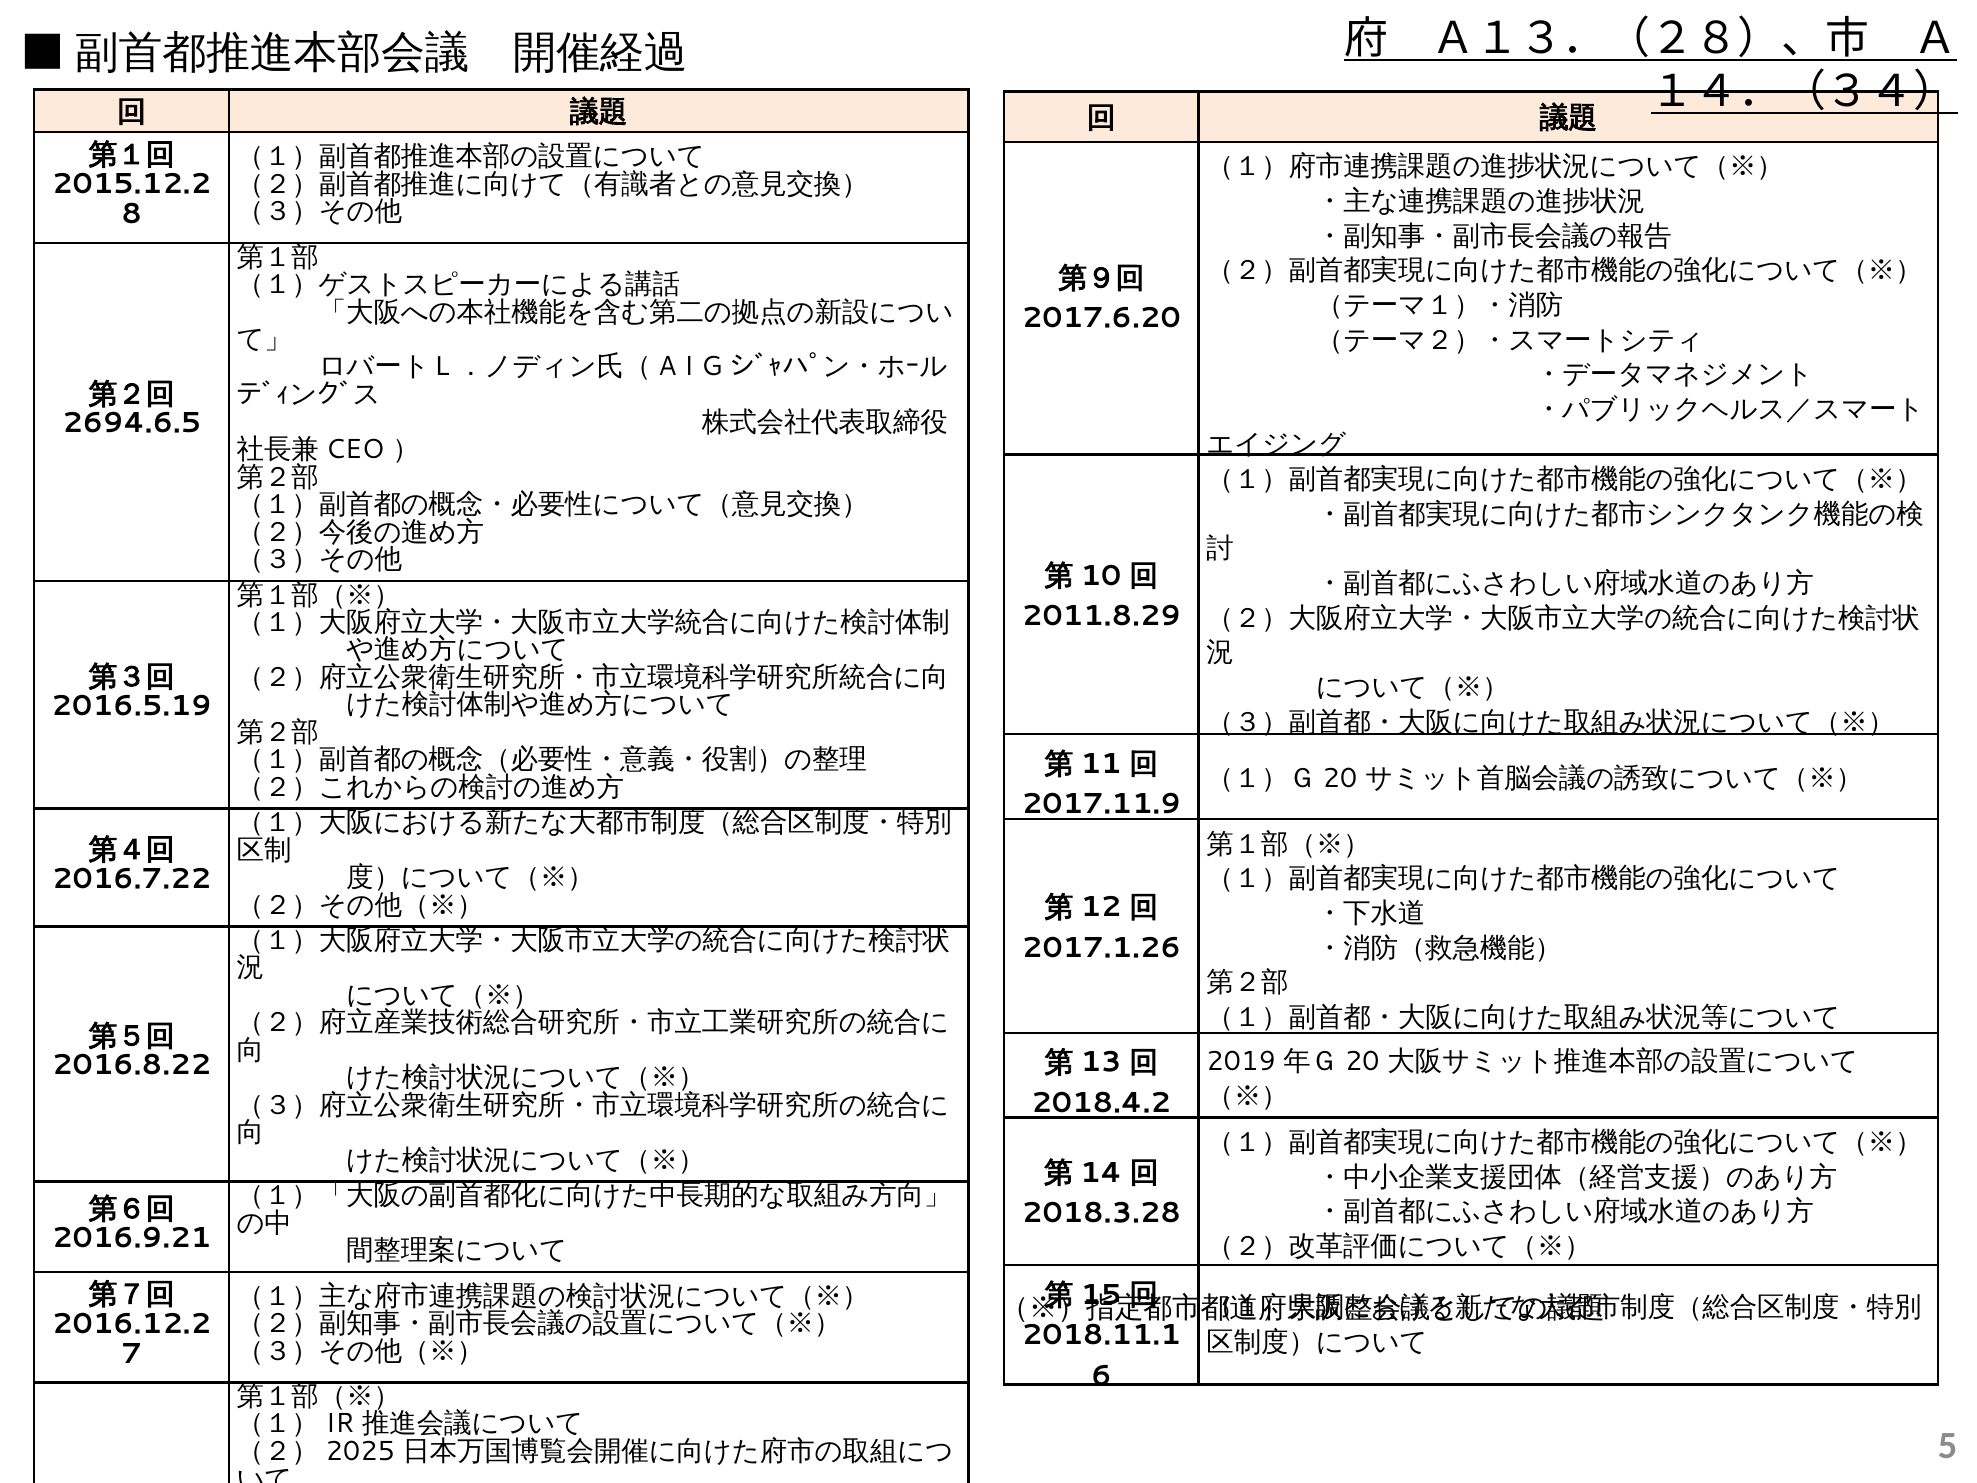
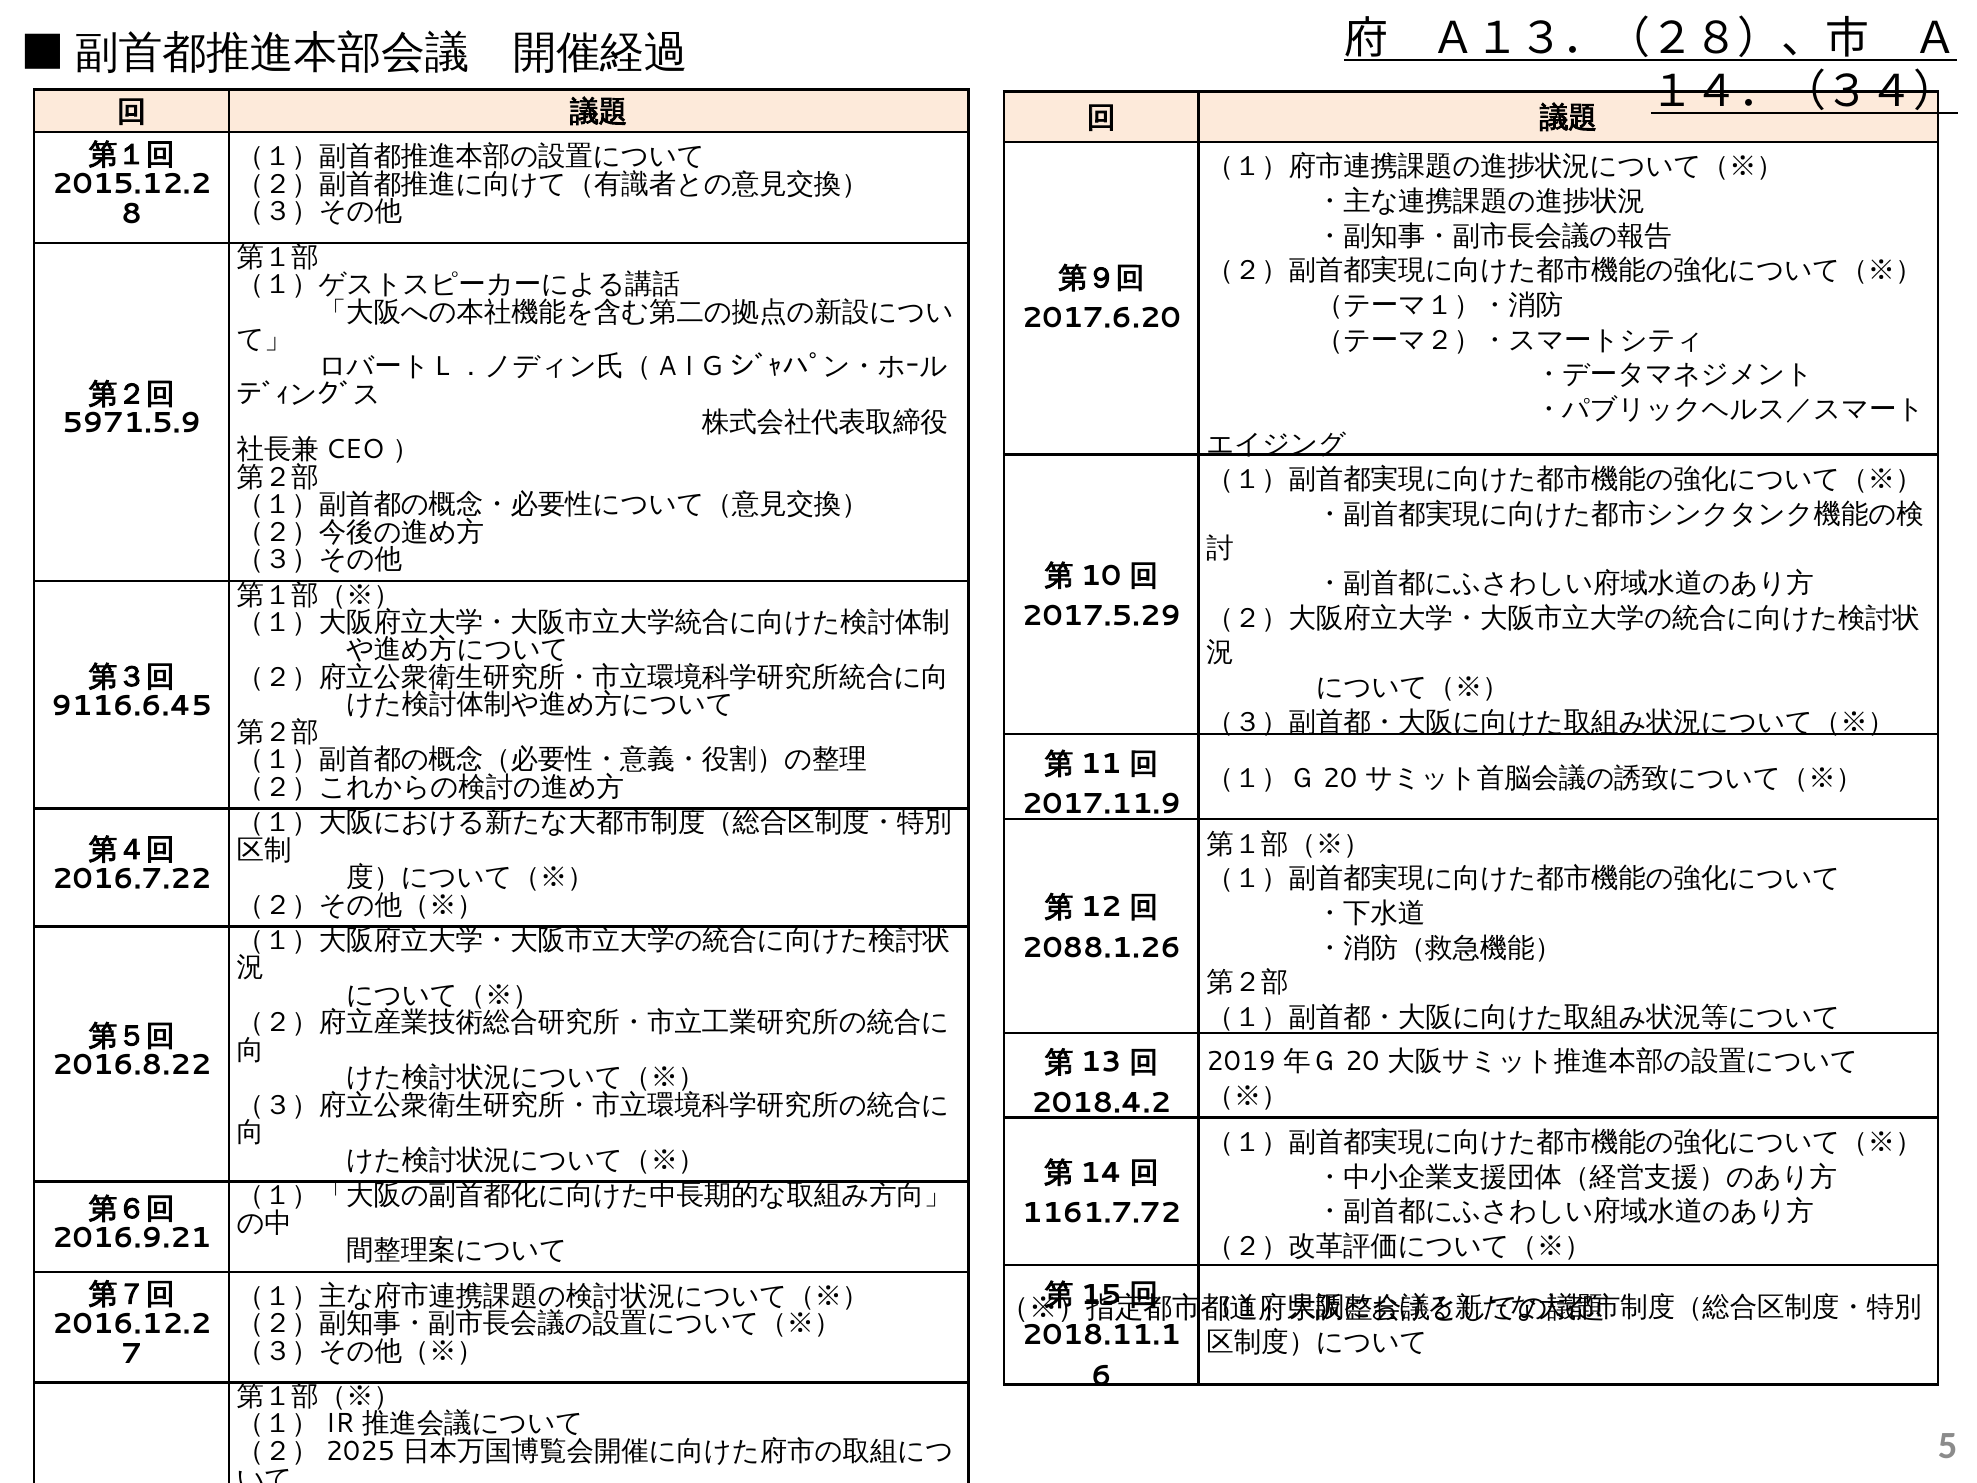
2694.6.5: 2694.6.5 -> 5971.5.9 (132, 423)
2011.8.29: 2011.8.29 -> 2017.5.29 (1101, 616)
2016.5.19: 2016.5.19 -> 9116.6.45 (132, 706)
2017.1.26: 2017.1.26 -> 2088.1.26 (1101, 947)
2018.3.28: 2018.3.28 -> 1161.7.72 (1101, 1213)
